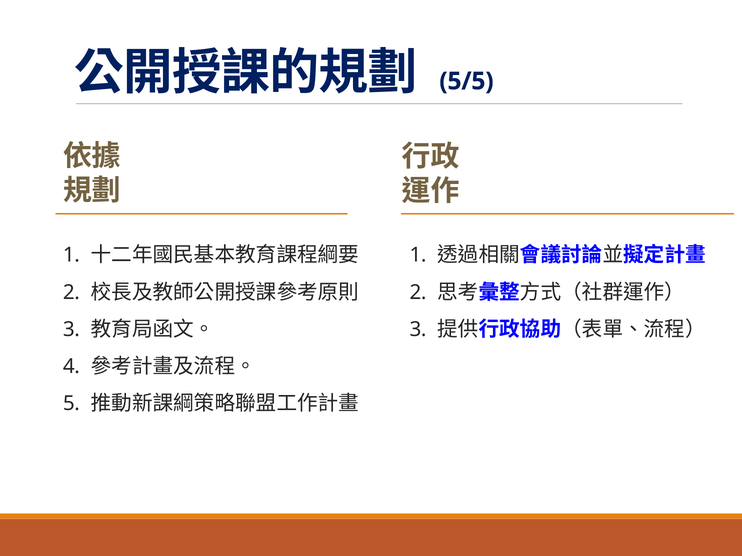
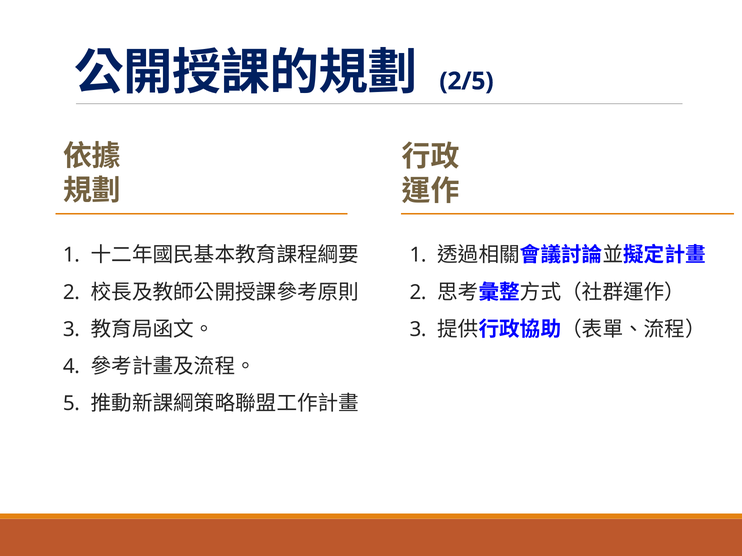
5/5: 5/5 -> 2/5 (466, 81)
